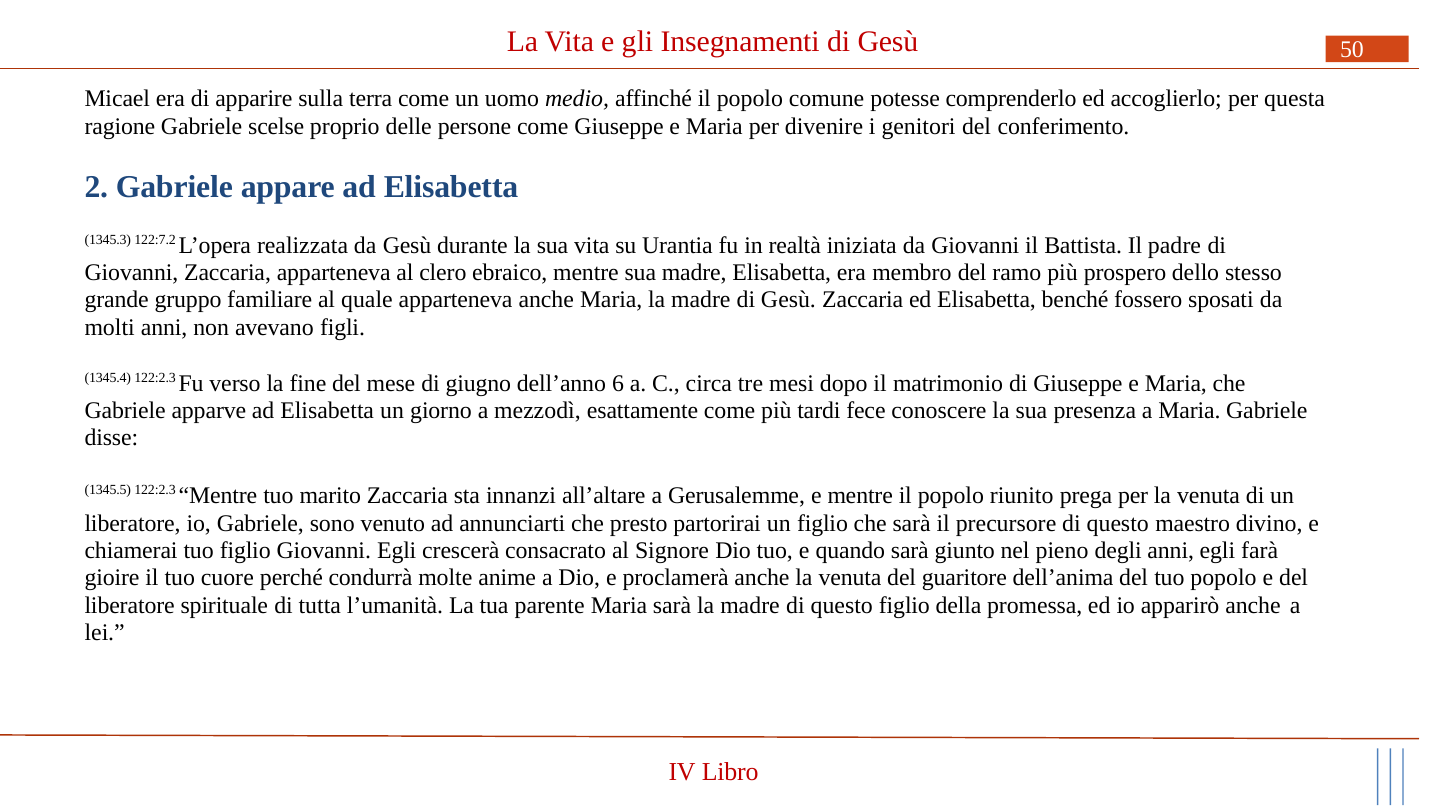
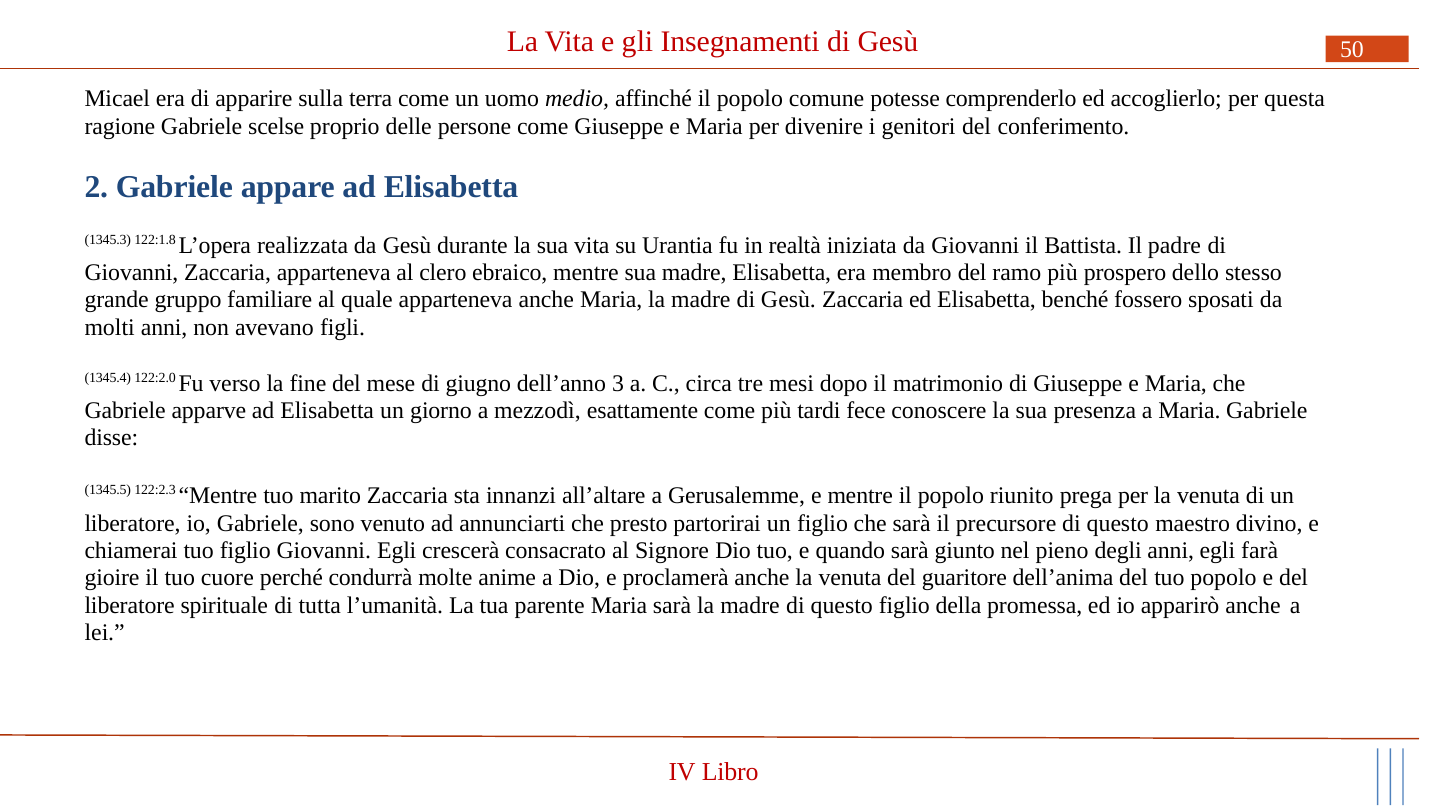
122:7.2: 122:7.2 -> 122:1.8 (155, 240)
1345.4 122:2.3: 122:2.3 -> 122:2.0 (155, 378)
6: 6 -> 3 (618, 384)
